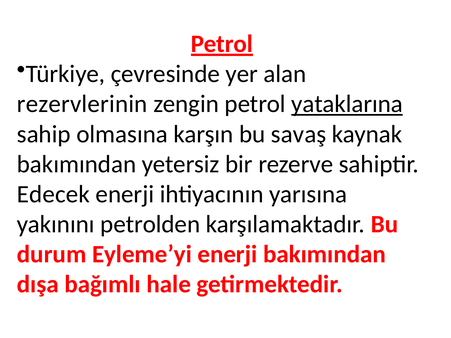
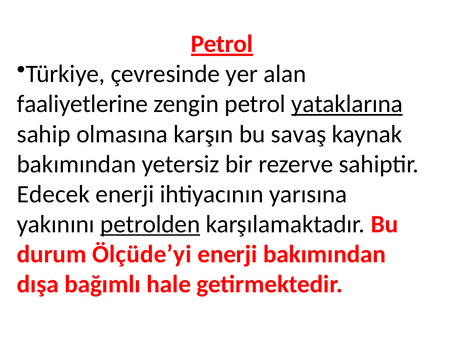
rezervlerinin: rezervlerinin -> faaliyetlerine (82, 104)
petrolden underline: none -> present (150, 224)
Eyleme’yi: Eyleme’yi -> Ölçüde’yi (142, 254)
